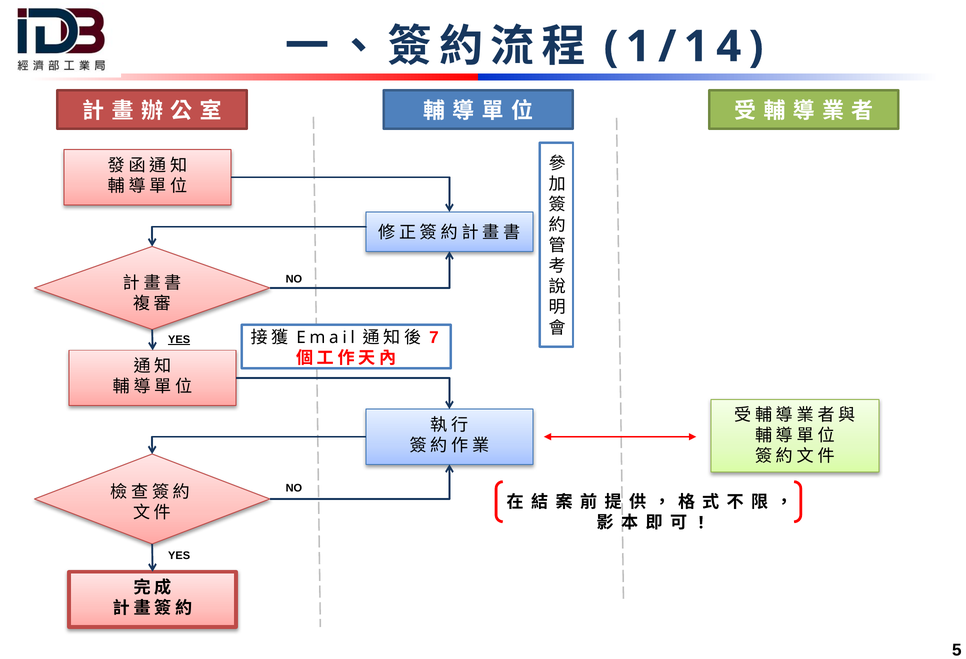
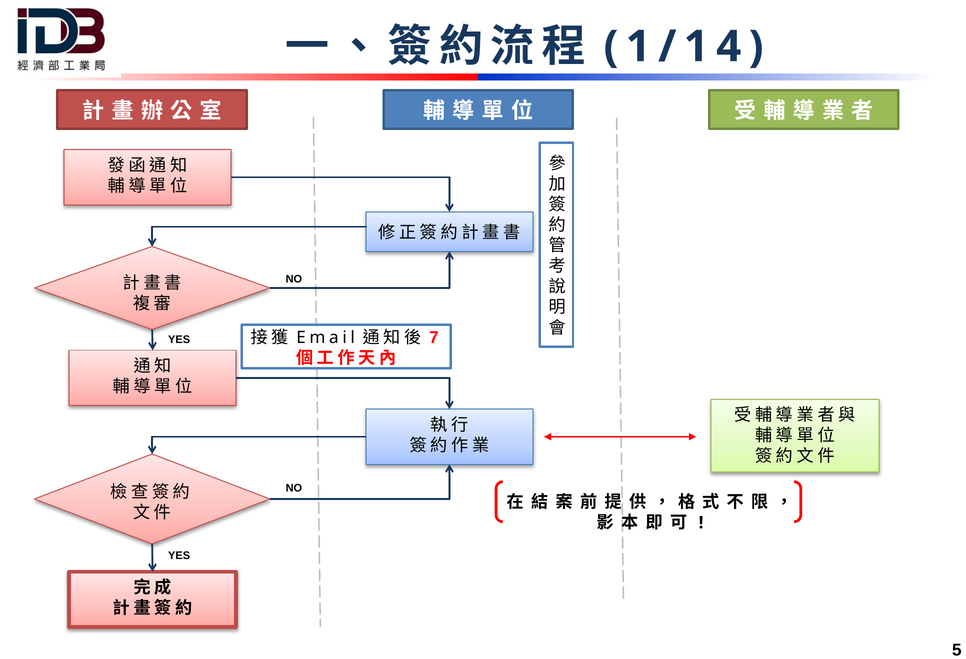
YES underline: present -> none (179, 340)
